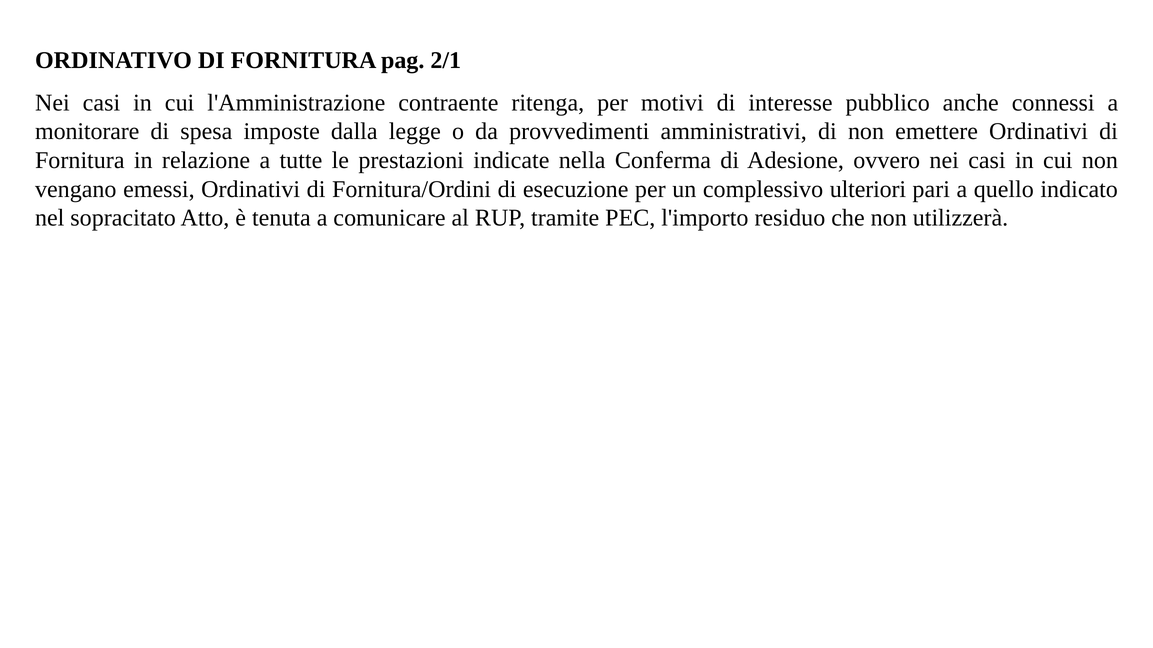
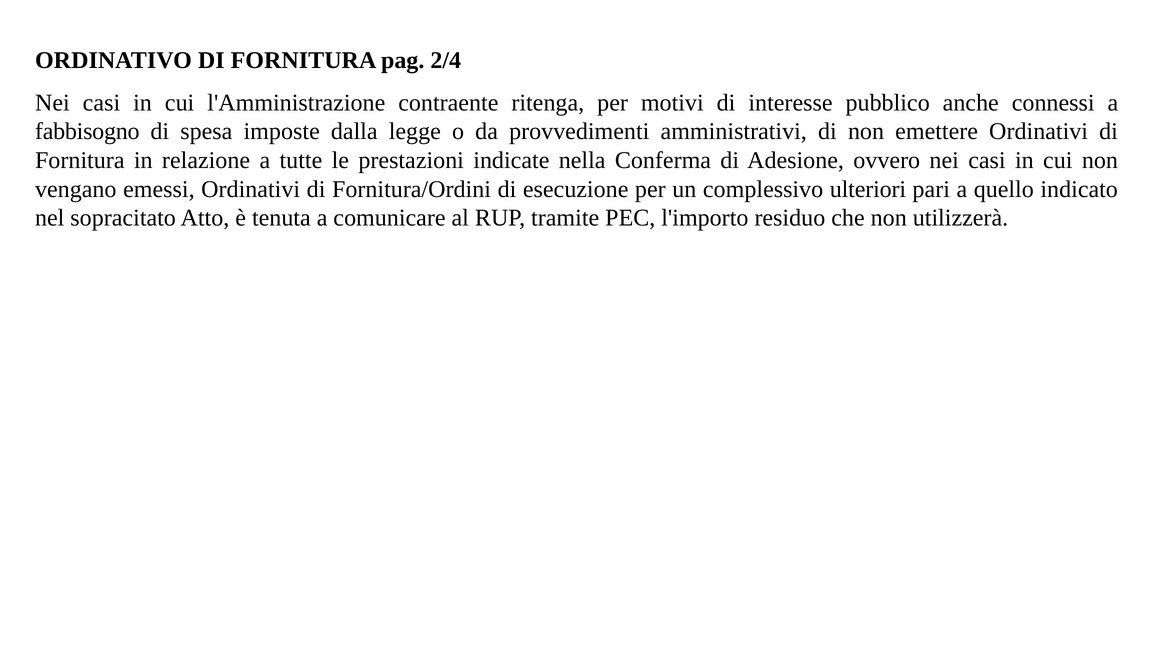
2/1: 2/1 -> 2/4 (446, 60)
monitorare: monitorare -> fabbisogno (87, 132)
